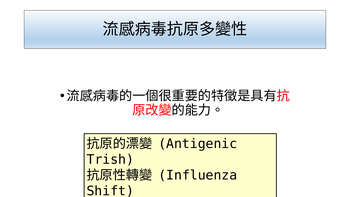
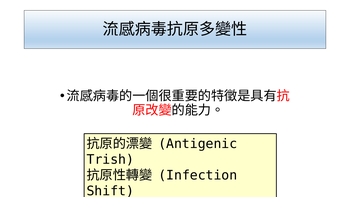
Influenza: Influenza -> Infection (198, 175)
